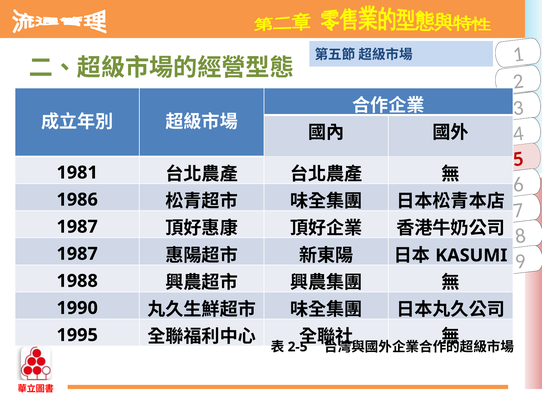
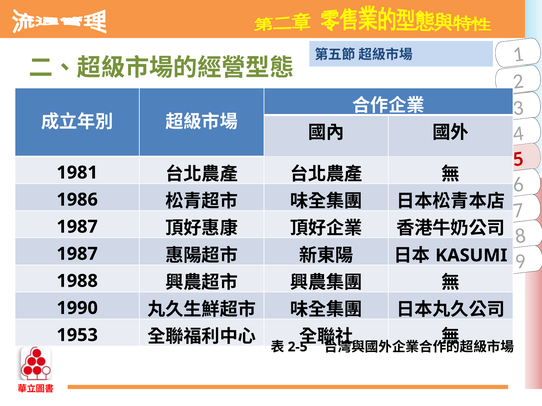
1995: 1995 -> 1953 (77, 335)
